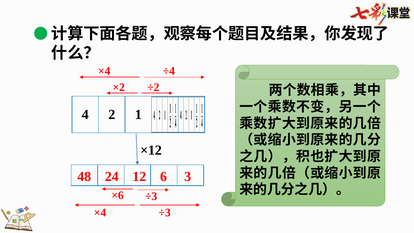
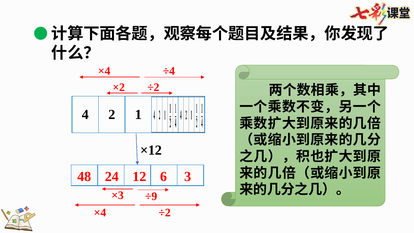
×6: ×6 -> ×3 (118, 195)
÷3: ÷3 -> ÷9 (151, 196)
÷3: ÷3 -> ÷2 (165, 213)
